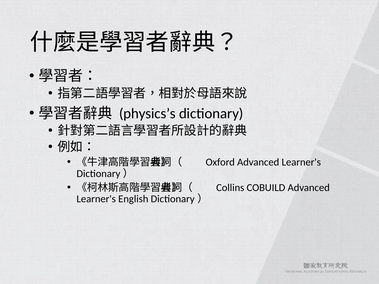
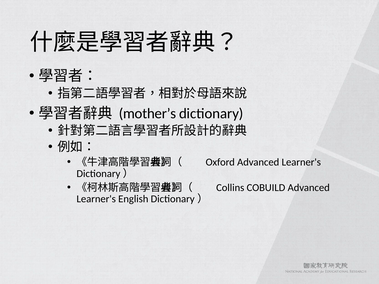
physics’s: physics’s -> mother’s (147, 113)
